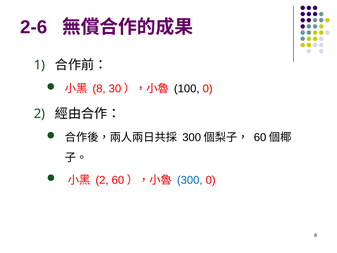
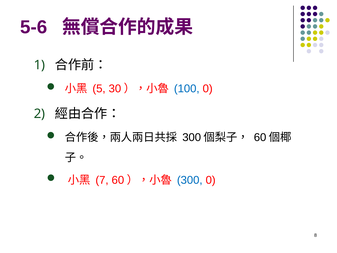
2-6: 2-6 -> 5-6 (34, 27)
8: 8 -> 5 (99, 89)
100 colour: black -> blue (187, 89)
2: 2 -> 7 (102, 180)
